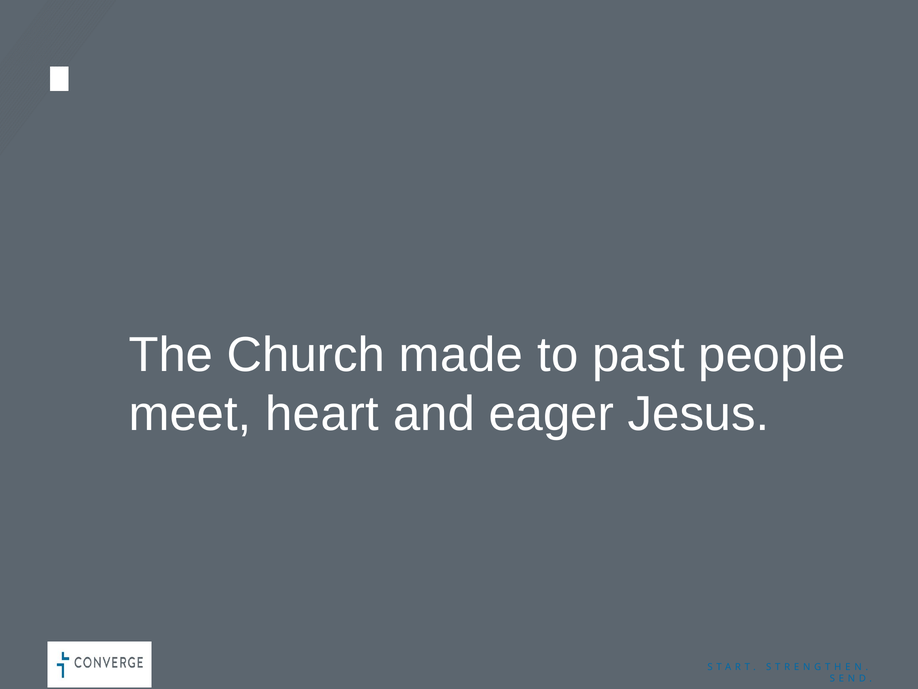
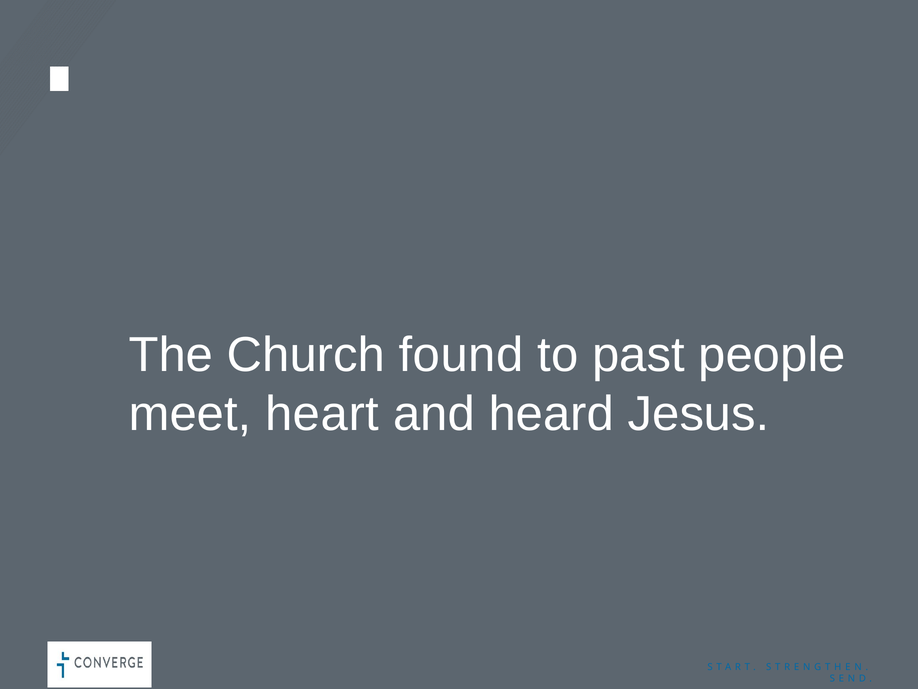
made: made -> found (461, 355)
eager: eager -> heard (551, 414)
